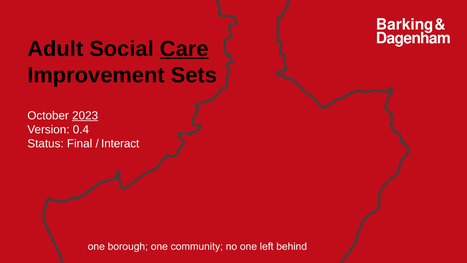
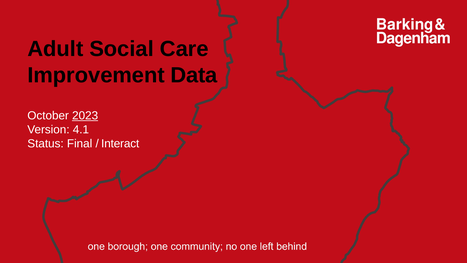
Care underline: present -> none (184, 49)
Sets: Sets -> Data (194, 75)
0.4: 0.4 -> 4.1 (81, 130)
